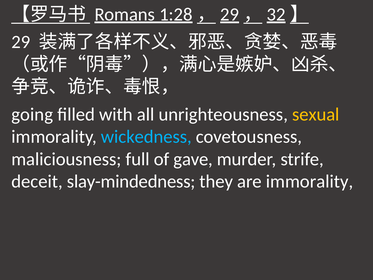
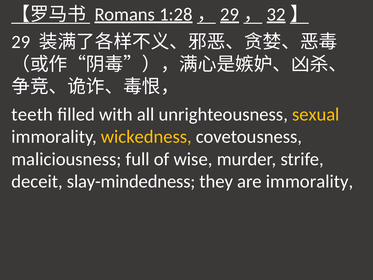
going: going -> teeth (32, 114)
wickedness colour: light blue -> yellow (146, 137)
gave: gave -> wise (193, 159)
